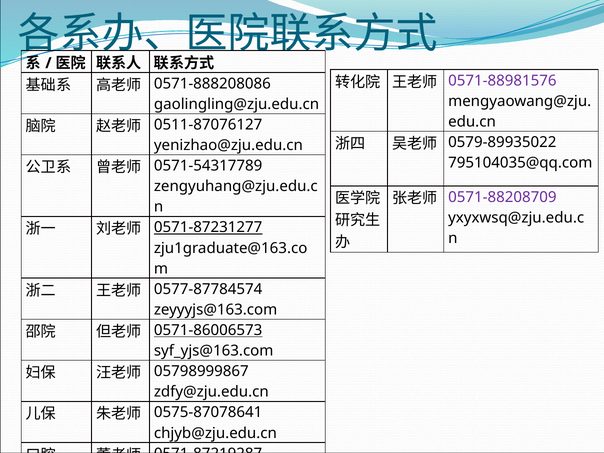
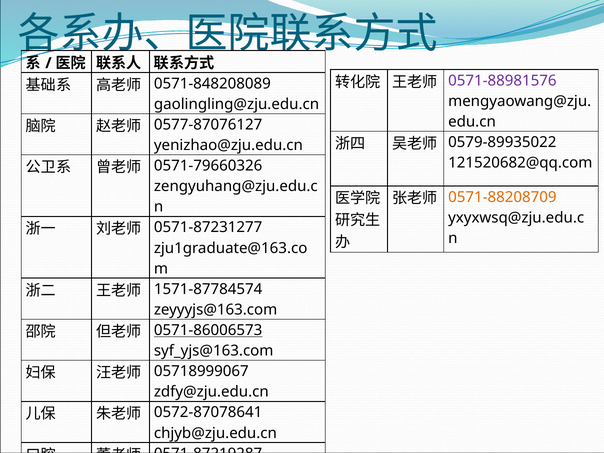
0571-888208086: 0571-888208086 -> 0571-848208089 (212, 84)
0511-87076127: 0511-87076127 -> 0577-87076127 (208, 125)
795104035@qq.com: 795104035@qq.com -> 121520682@qq.com (520, 163)
0571-54317789: 0571-54317789 -> 0571-79660326 (208, 166)
0571-88208709 colour: purple -> orange (502, 197)
0571-87231277 underline: present -> none (208, 228)
0577-87784574: 0577-87784574 -> 1571-87784574 (208, 289)
05798999867: 05798999867 -> 05718999067 (201, 371)
0575-87078641: 0575-87078641 -> 0572-87078641 (208, 413)
